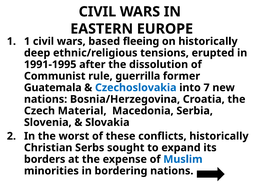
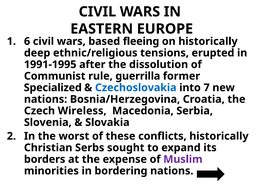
1: 1 -> 6 (27, 41)
Guatemala: Guatemala -> Specialized (53, 88)
Material: Material -> Wireless (82, 111)
Muslim colour: blue -> purple (183, 159)
